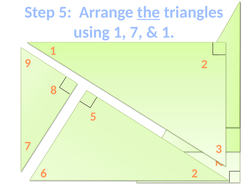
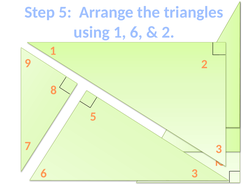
the underline: present -> none (149, 12)
7: 7 -> 6 (136, 32)
1: 1 -> 2 (168, 32)
2: 2 -> 3 (195, 173)
